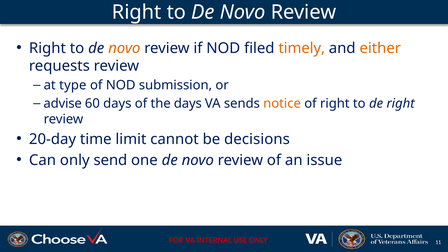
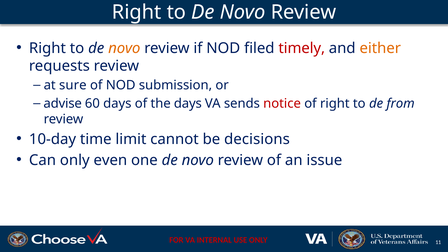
timely colour: orange -> red (302, 48)
type: type -> sure (73, 85)
notice colour: orange -> red (282, 104)
de right: right -> from (401, 104)
20-day: 20-day -> 10-day (53, 139)
send: send -> even (110, 160)
